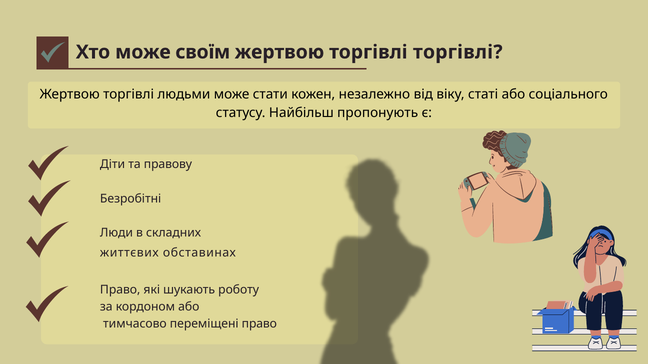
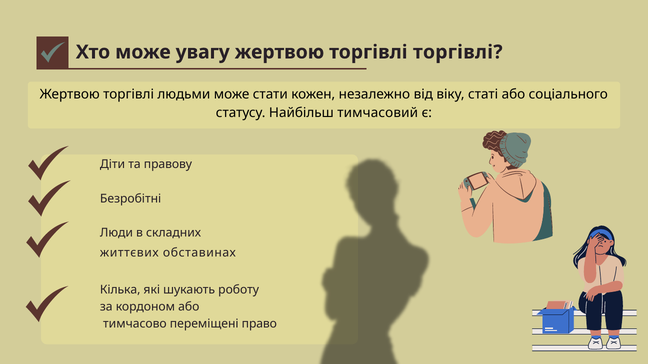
своїм: своїм -> увагу (203, 52)
пропонують: пропонують -> тимчасовий (378, 113)
Право: Право -> Кілька (120, 290)
